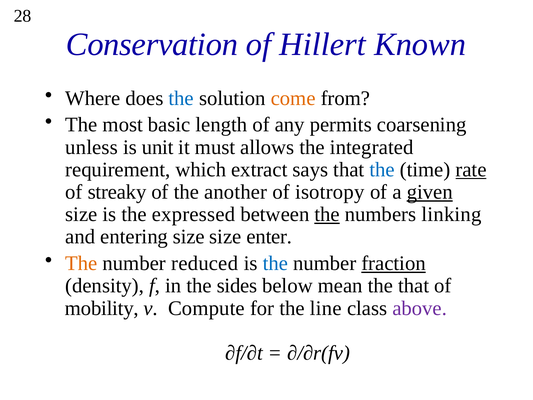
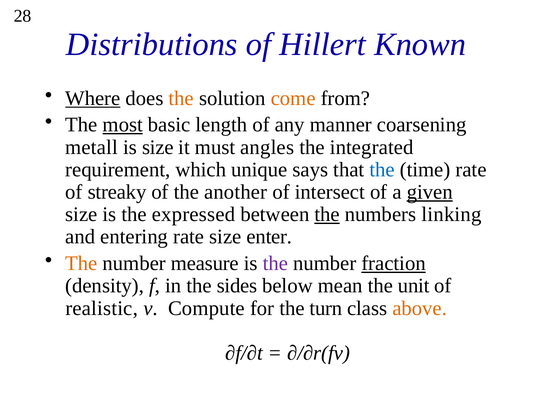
Conservation: Conservation -> Distributions (152, 44)
Where underline: none -> present (93, 98)
the colour: blue -> orange (181, 98)
most underline: none -> present (123, 125)
permits: permits -> manner (341, 125)
unless: unless -> metall (92, 147)
is unit: unit -> size (158, 147)
allows: allows -> angles (267, 147)
extract: extract -> unique (259, 169)
rate underline: present -> none (471, 169)
isotropy: isotropy -> intersect (330, 192)
entering size: size -> rate (189, 237)
reduced: reduced -> measure (205, 263)
the colour: blue -> purple (275, 263)
the that: that -> unit (414, 286)
mobility: mobility -> realistic (102, 308)
line: line -> turn (326, 308)
above colour: purple -> orange (420, 308)
